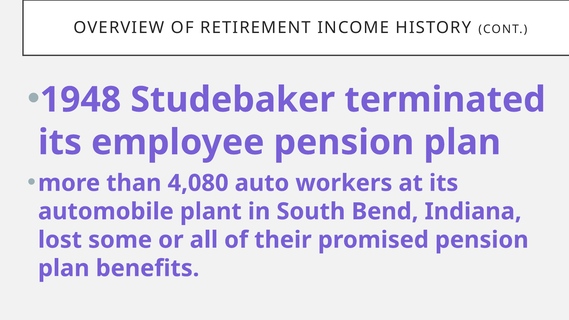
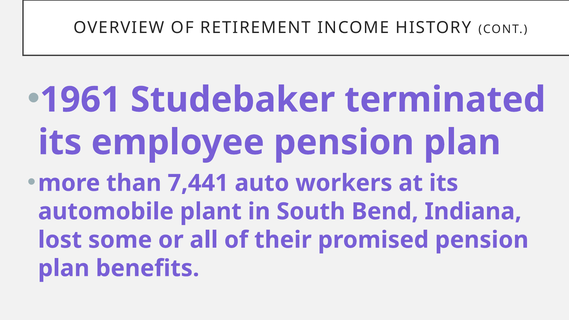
1948: 1948 -> 1961 (80, 100)
4,080: 4,080 -> 7,441 (198, 183)
